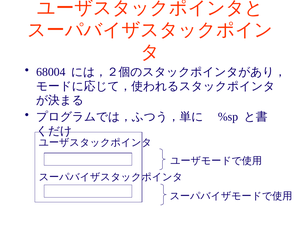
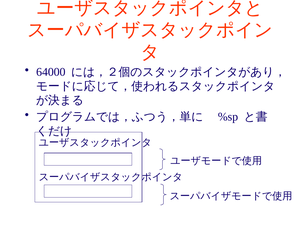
68004: 68004 -> 64000 (51, 72)
